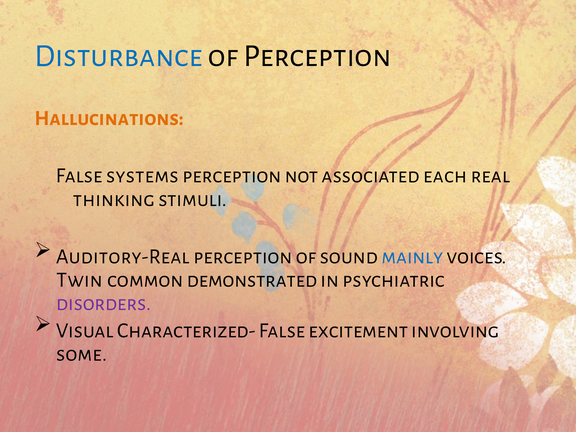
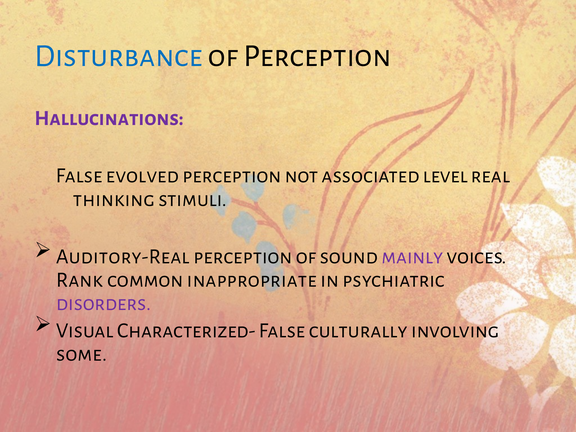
Hallucinations colour: orange -> purple (109, 118)
systems: systems -> evolved (142, 176)
each: each -> level (445, 176)
mainly colour: blue -> purple (412, 256)
Twin: Twin -> Rank (80, 280)
demonstrated: demonstrated -> inappropriate (252, 280)
excitement: excitement -> culturally (358, 330)
